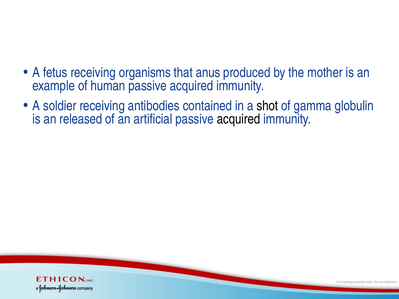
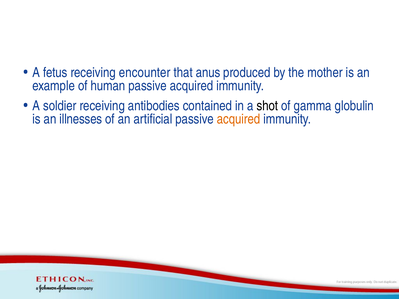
organisms: organisms -> encounter (145, 73)
released: released -> illnesses (81, 119)
acquired colour: black -> orange (239, 119)
